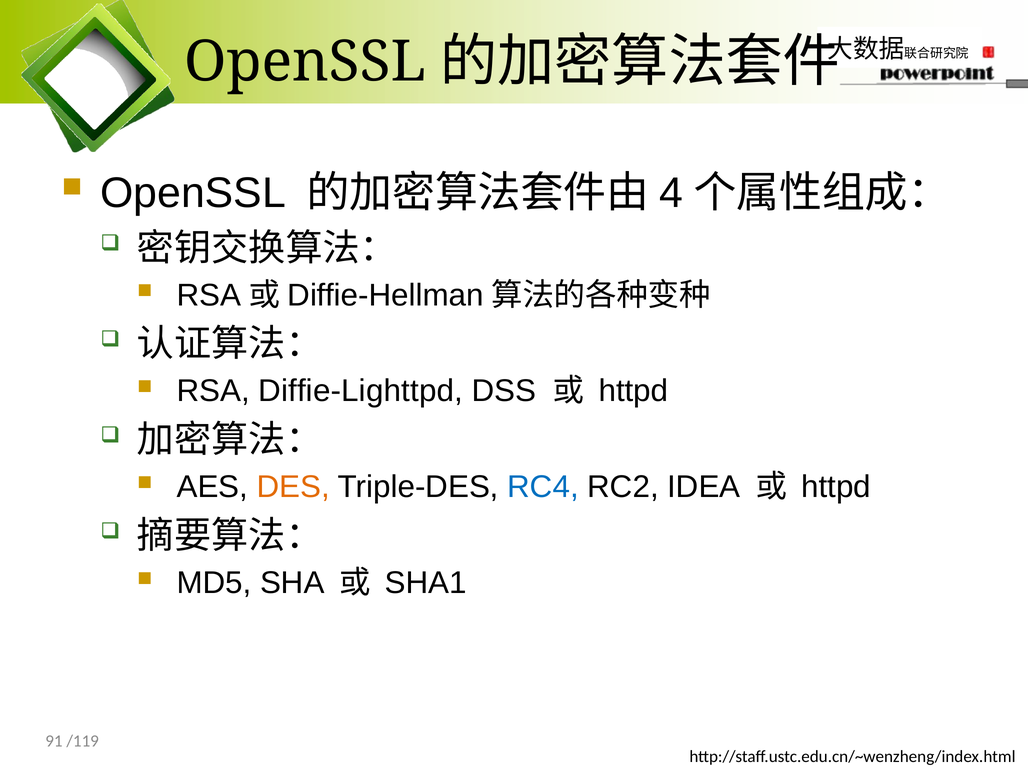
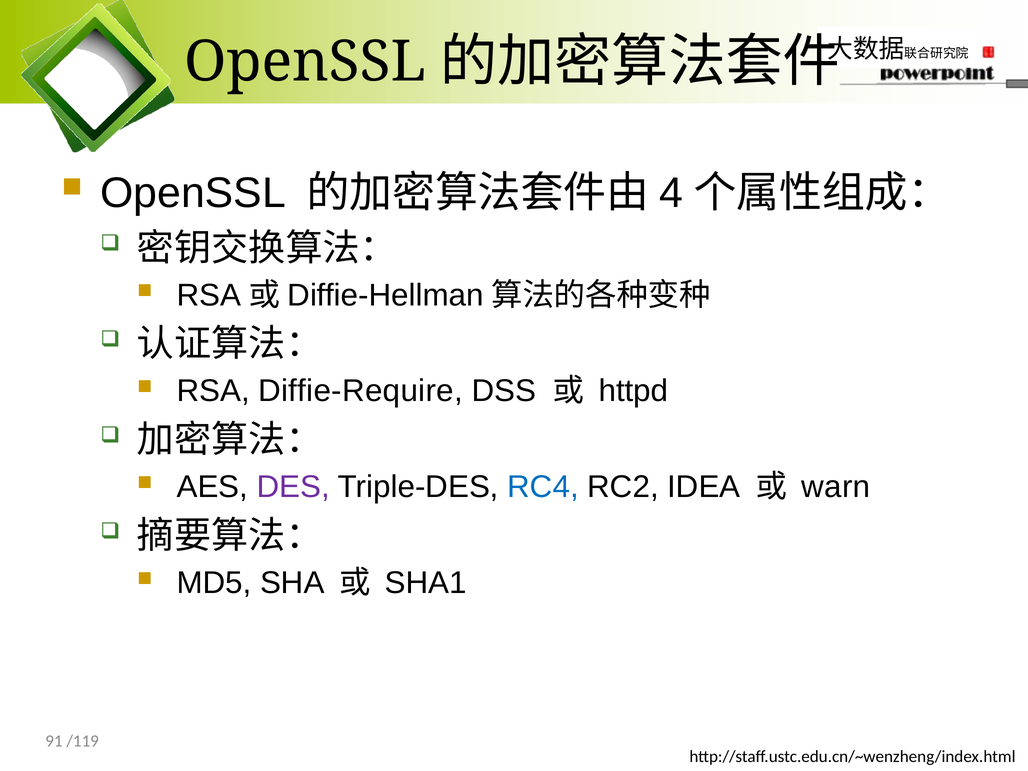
Diffie-Lighttpd: Diffie-Lighttpd -> Diffie-Require (361, 391)
DES colour: orange -> purple (293, 487)
httpd: httpd -> warn (836, 487)
